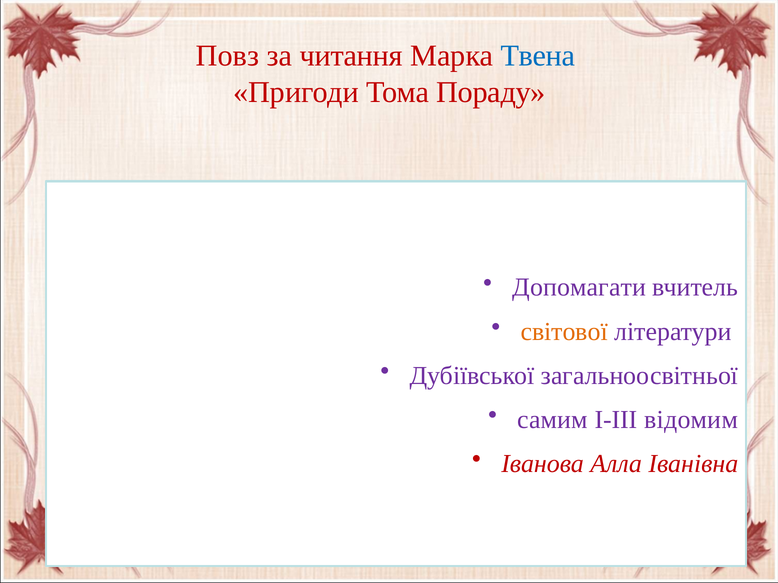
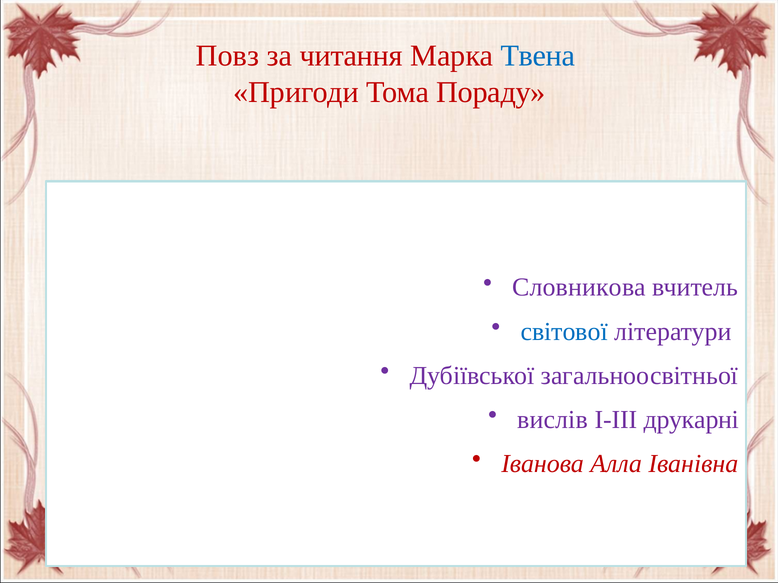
Допомагати: Допомагати -> Словникова (579, 288)
світової colour: orange -> blue (564, 332)
самим: самим -> вислів (553, 420)
відомим: відомим -> друкарні (691, 420)
